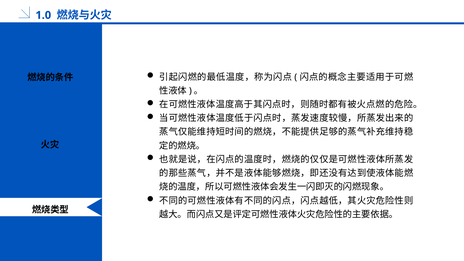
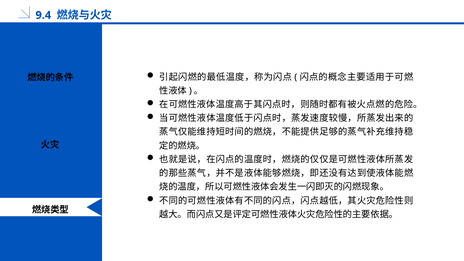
1.0: 1.0 -> 9.4 (43, 15)
